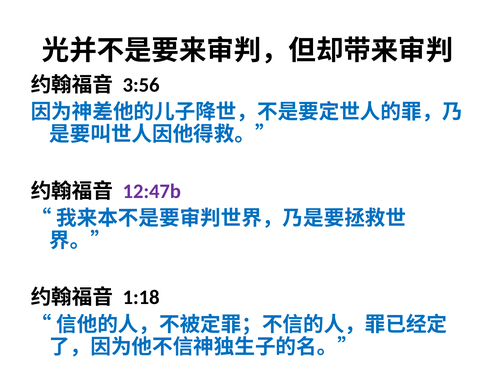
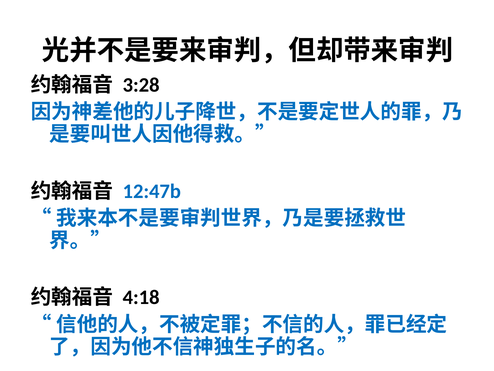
3:56: 3:56 -> 3:28 (141, 85)
12:47b colour: purple -> blue (152, 191)
1:18: 1:18 -> 4:18 (141, 297)
